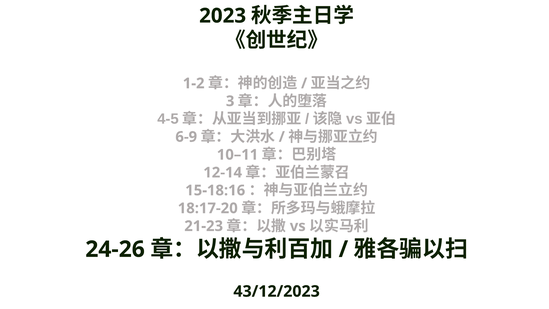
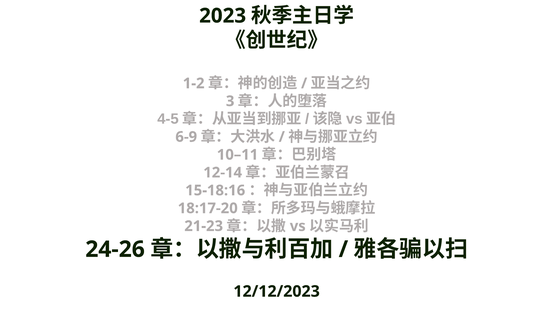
43/12/2023: 43/12/2023 -> 12/12/2023 (277, 291)
